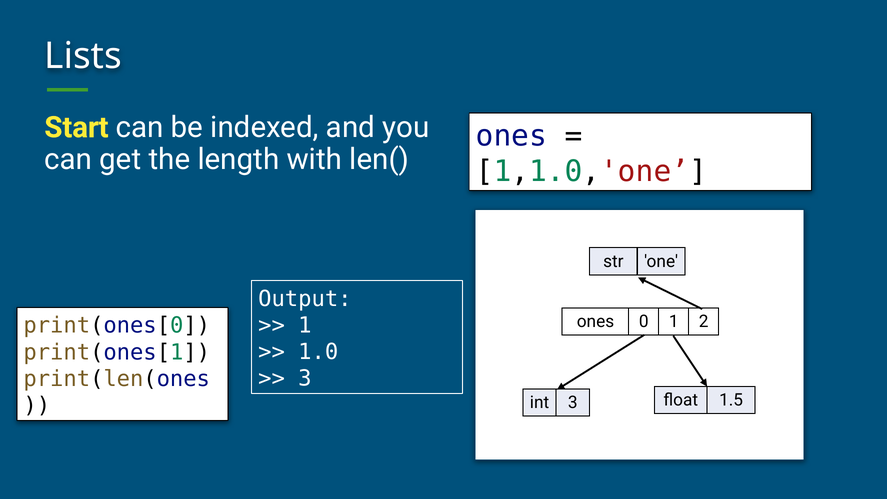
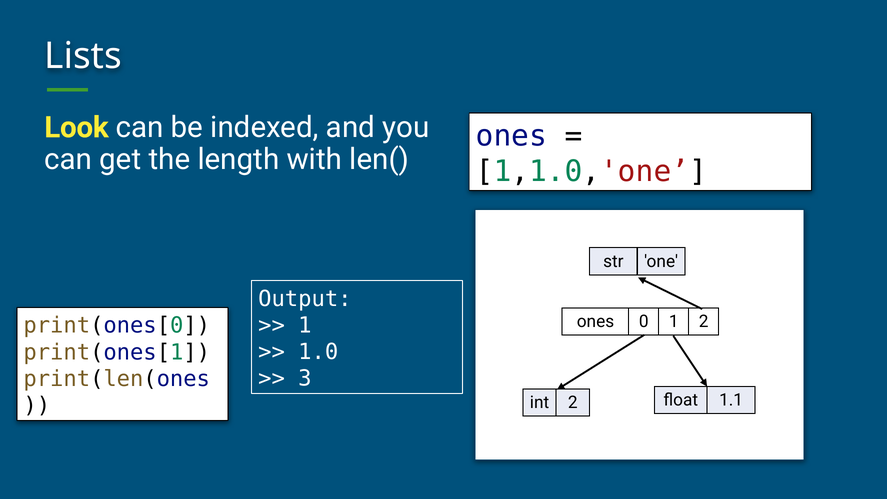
Start: Start -> Look (76, 127)
int 3: 3 -> 2 (573, 403)
1.5: 1.5 -> 1.1 (731, 400)
